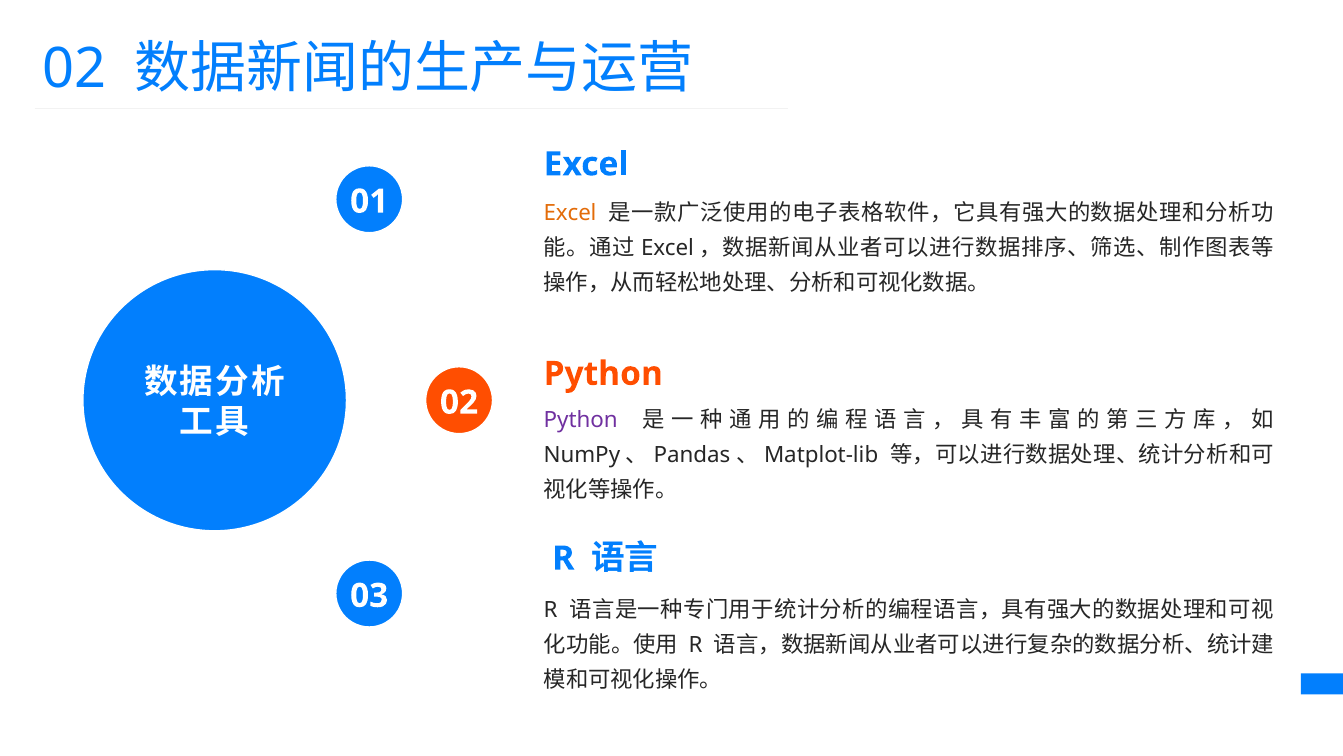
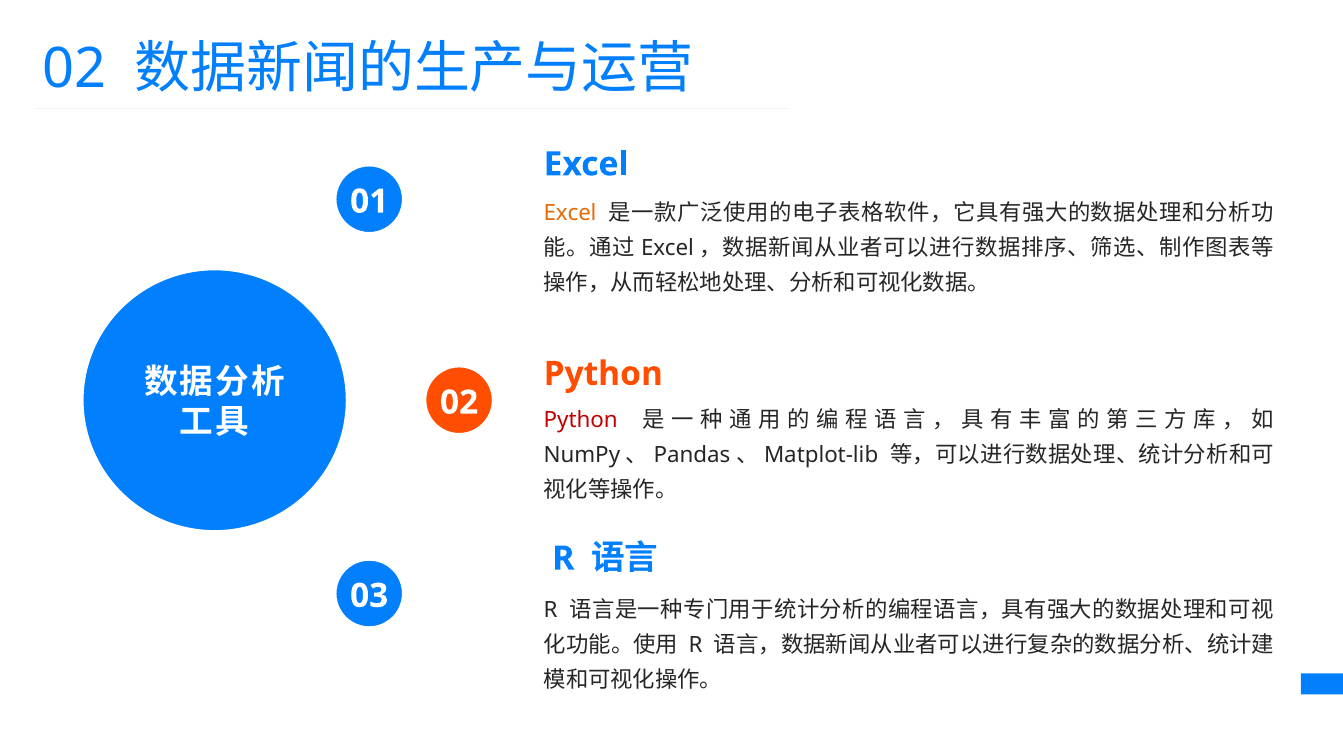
Python colour: purple -> red (581, 420)
